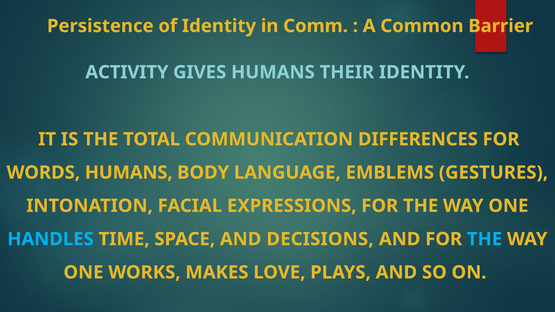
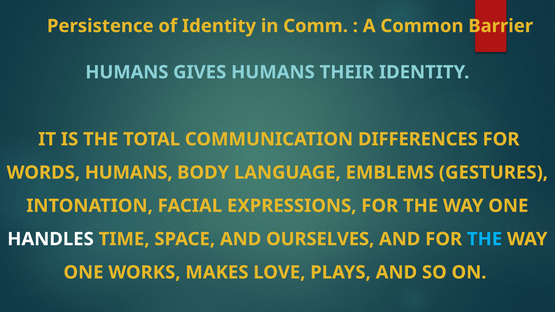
ACTIVITY: ACTIVITY -> HUMANS (127, 72)
HANDLES colour: light blue -> white (51, 239)
DECISIONS: DECISIONS -> OURSELVES (320, 239)
